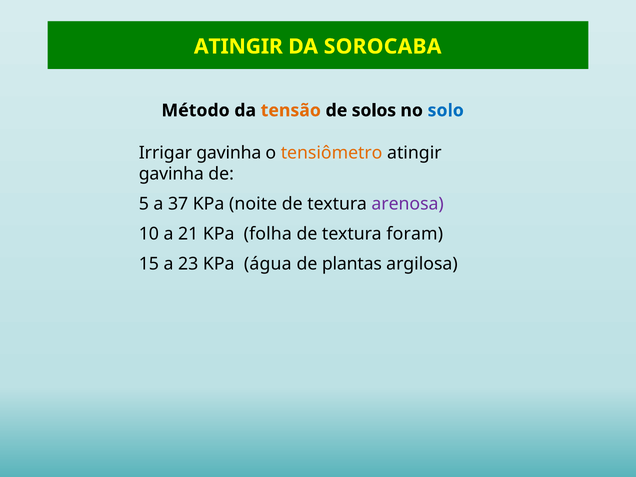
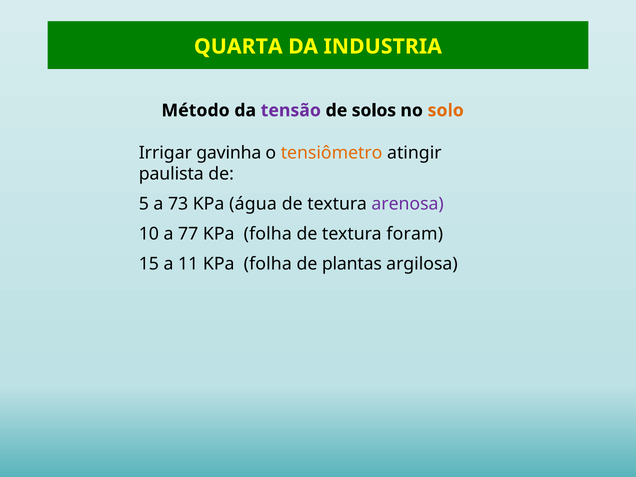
ATINGIR: ATINGIR -> QUARTA (238, 47)
SOROCABA: SOROCABA -> INDUSTRIA (383, 47)
tensão colour: orange -> purple (291, 110)
solo colour: blue -> orange (446, 110)
gavinha: gavinha -> paulista (171, 174)
37: 37 -> 73 (178, 204)
noite: noite -> água (253, 204)
21: 21 -> 77 (188, 234)
23: 23 -> 11 (188, 264)
água: água -> folha (268, 264)
